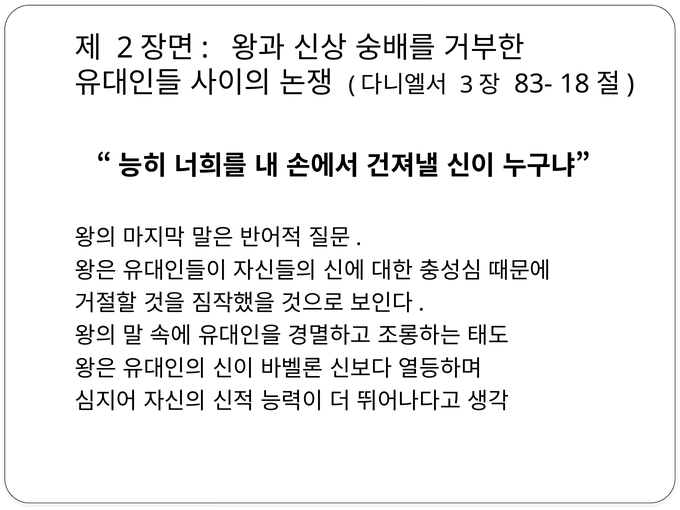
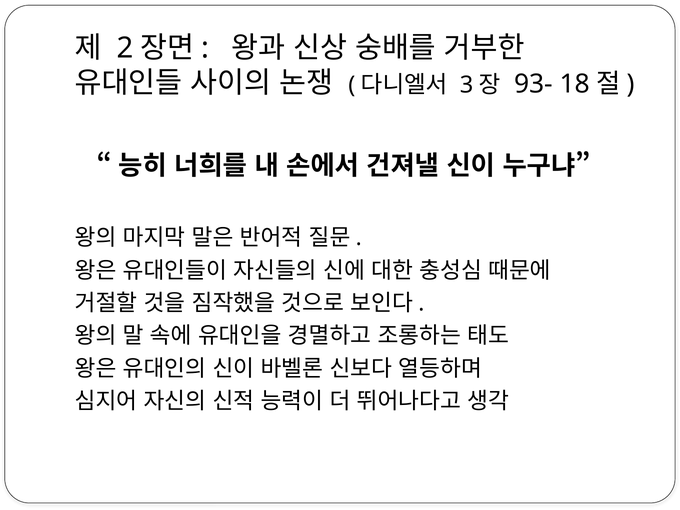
83-: 83- -> 93- (534, 84)
